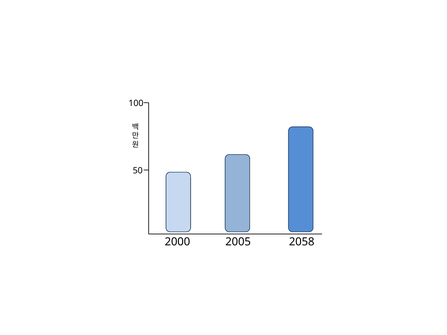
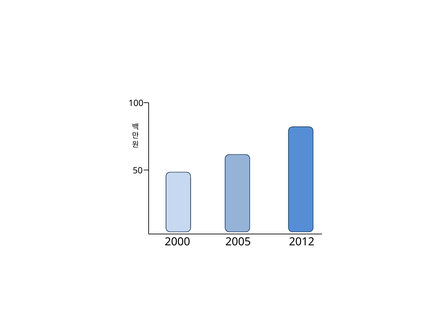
2058: 2058 -> 2012 (302, 242)
